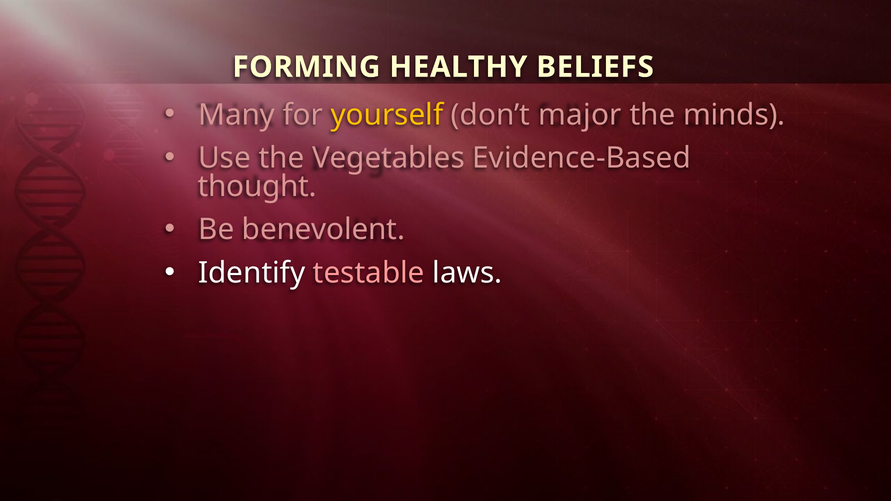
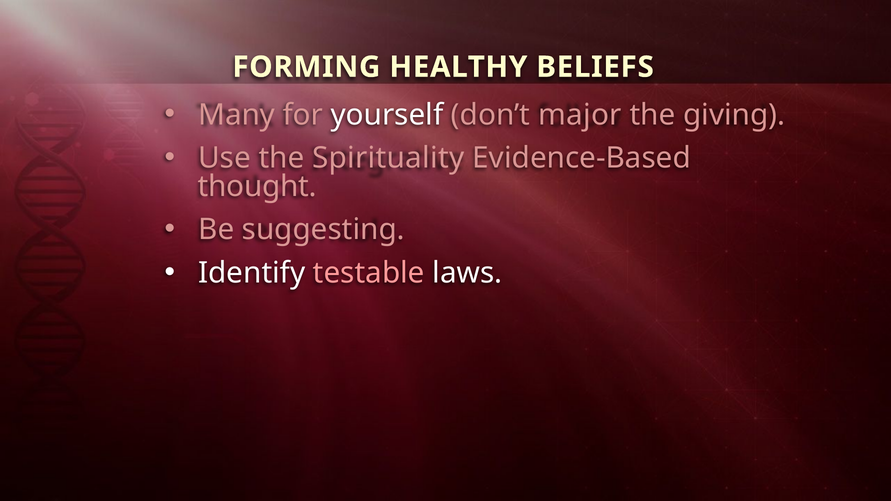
yourself colour: yellow -> white (387, 115)
minds: minds -> giving (734, 115)
Vegetables: Vegetables -> Spirituality (388, 158)
benevolent: benevolent -> suggesting (323, 230)
